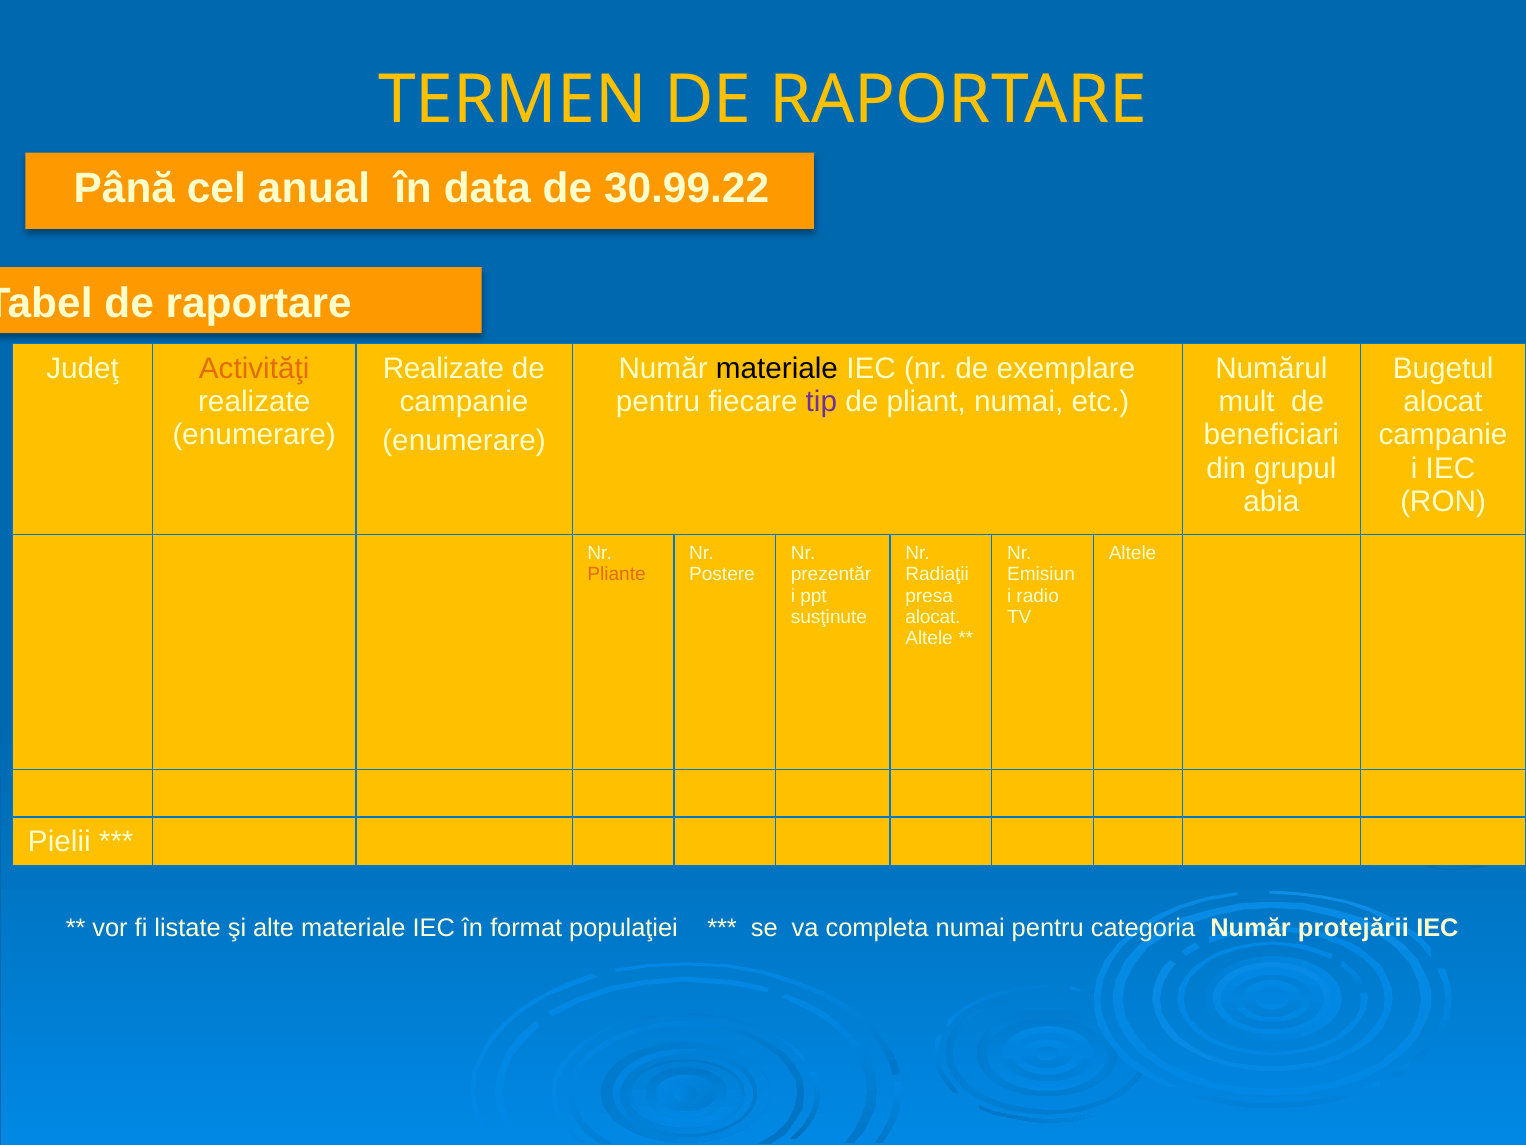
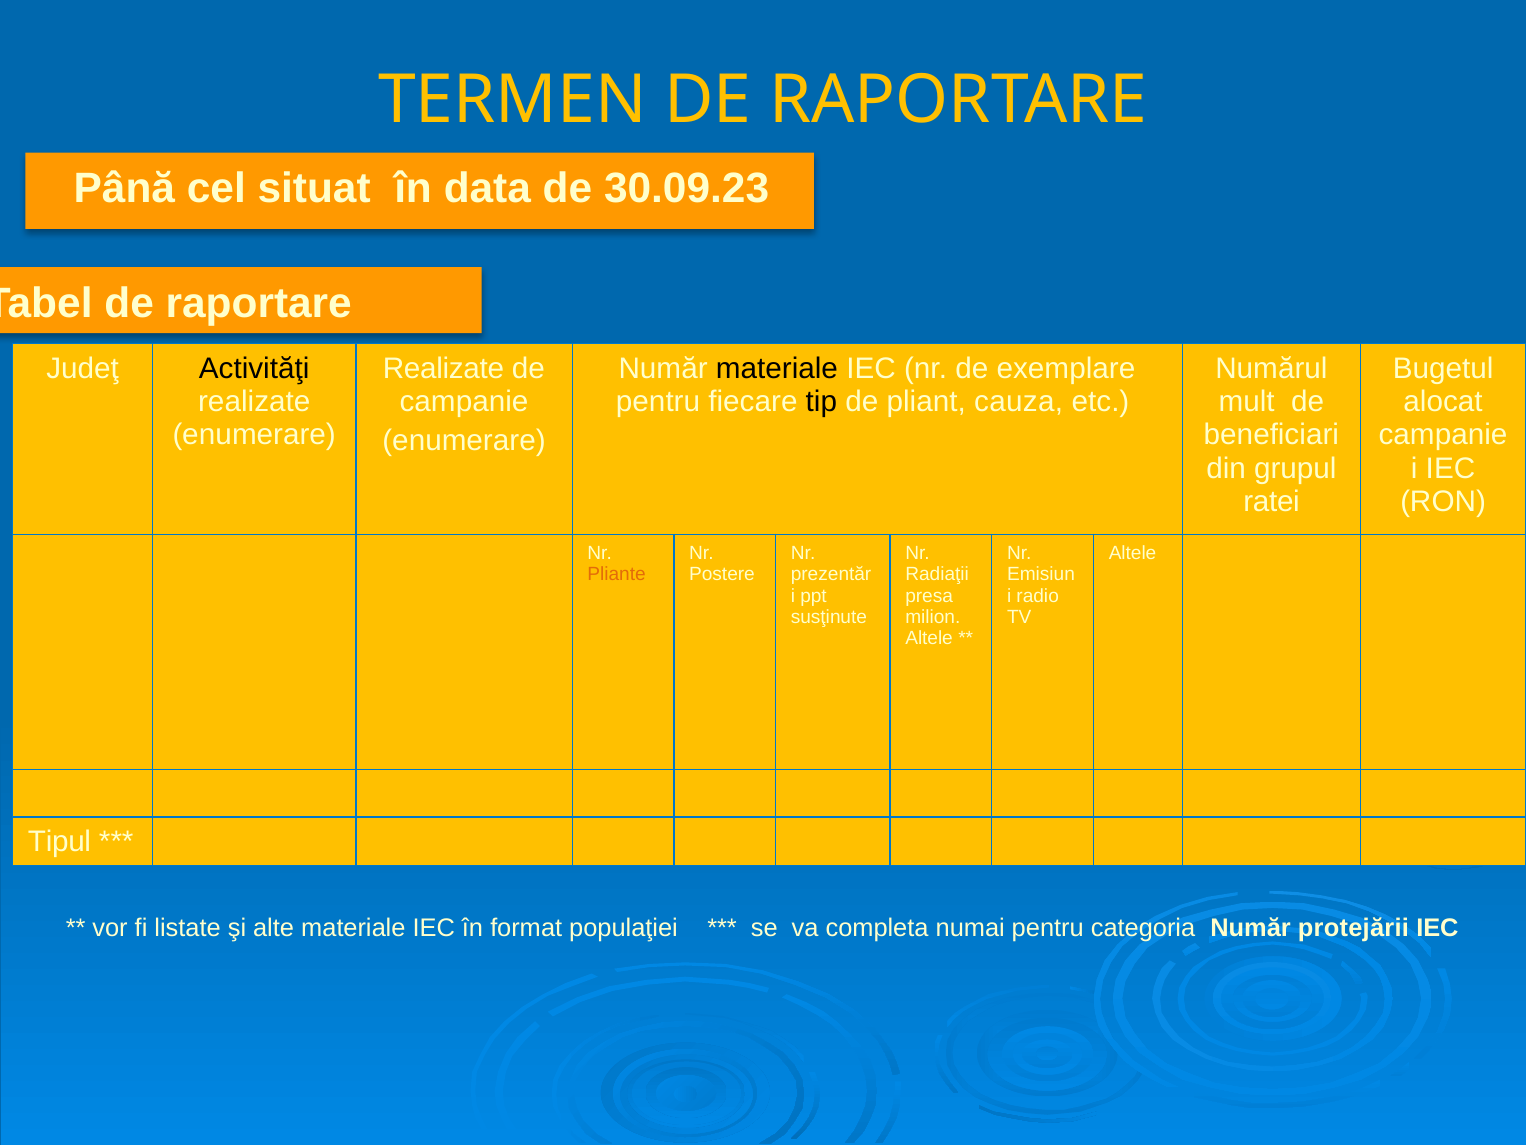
anual: anual -> situat (314, 189)
30.99.22: 30.99.22 -> 30.09.23 (687, 189)
Activităţi colour: orange -> black (254, 368)
tip colour: purple -> black (821, 402)
pliant numai: numai -> cauza (1019, 402)
abia: abia -> ratei (1272, 502)
alocat: alocat -> milion (933, 617)
Pielii: Pielii -> Tipul (60, 841)
